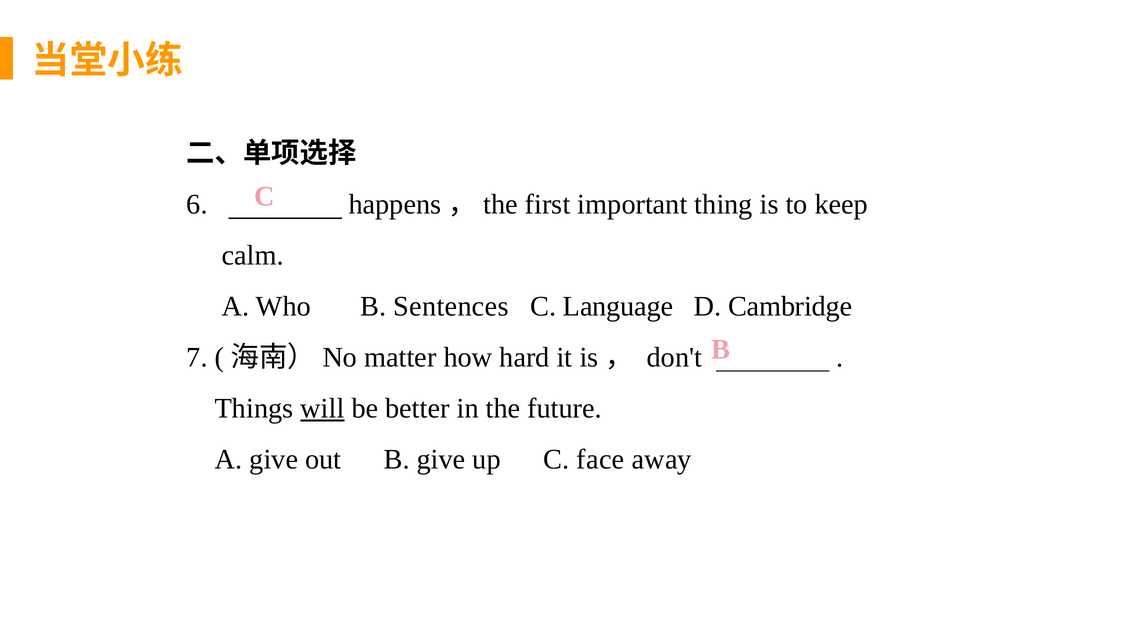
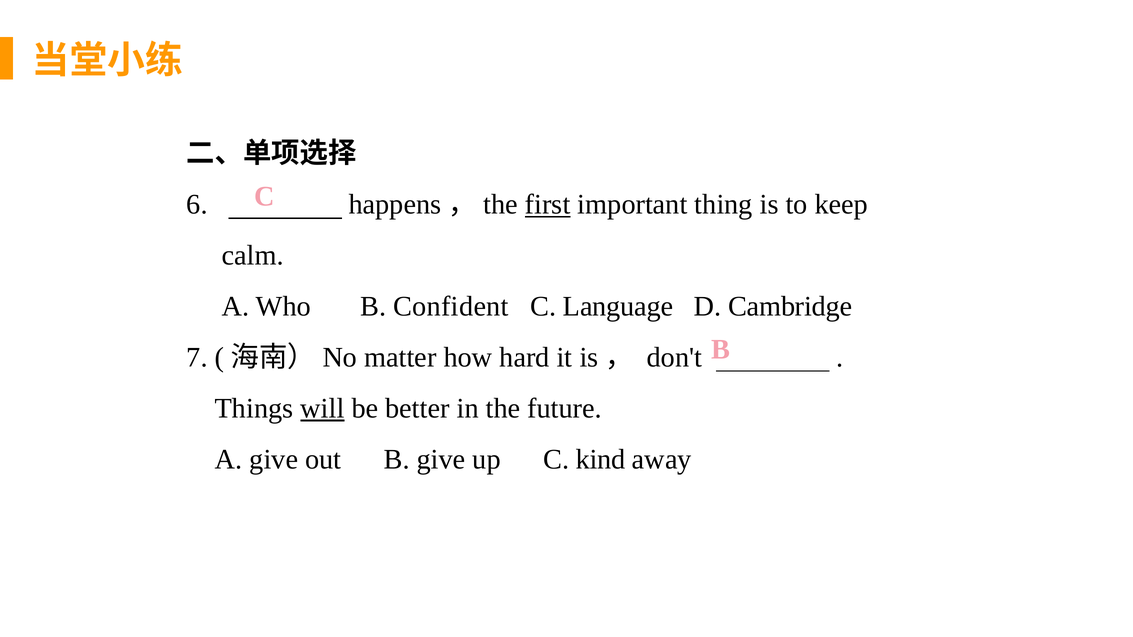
first underline: none -> present (548, 205)
Sentences: Sentences -> Confident (451, 307)
face: face -> kind (601, 460)
